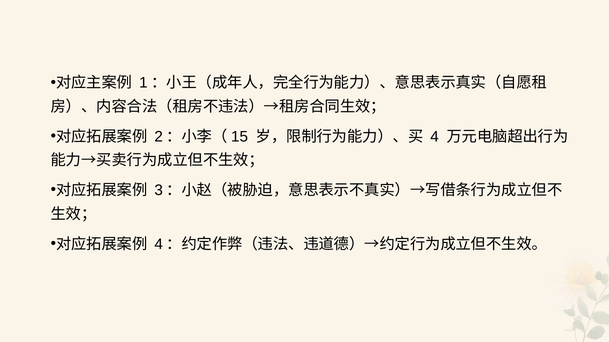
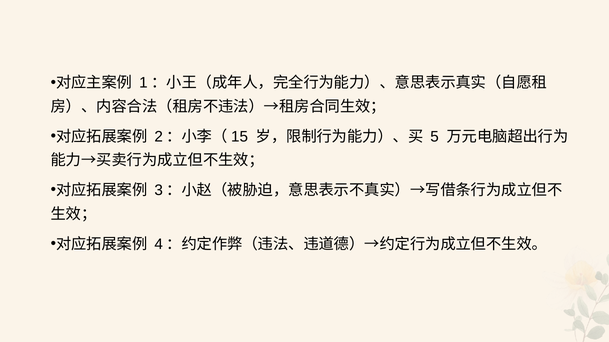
4: 4 -> 5 (435, 137)
